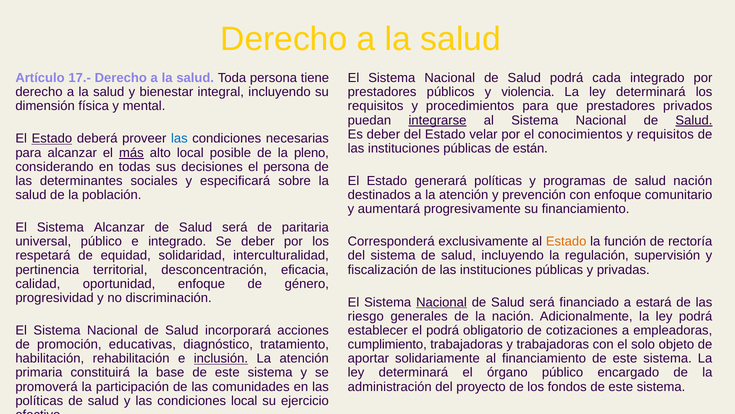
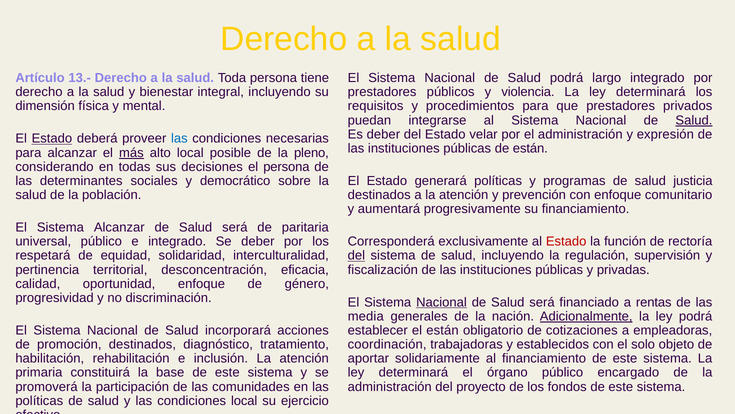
17.-: 17.- -> 13.- (80, 78)
cada: cada -> largo (607, 78)
integrarse underline: present -> none (437, 120)
el conocimientos: conocimientos -> administración (580, 134)
y requisitos: requisitos -> expresión (665, 134)
especificará: especificará -> democrático (235, 181)
salud nación: nación -> justicia (693, 181)
Estado colour: orange -> red (566, 241)
del underline: none -> present (356, 255)
estará: estará -> rentas (654, 302)
riesgo: riesgo -> media (366, 316)
Adicionalmente underline: none -> present (586, 316)
el podrá: podrá -> están (442, 330)
promoción educativas: educativas -> destinados (142, 344)
cumplimiento: cumplimiento -> coordinación (387, 344)
y trabajadoras: trabajadoras -> establecidos (553, 344)
inclusión underline: present -> none (221, 358)
